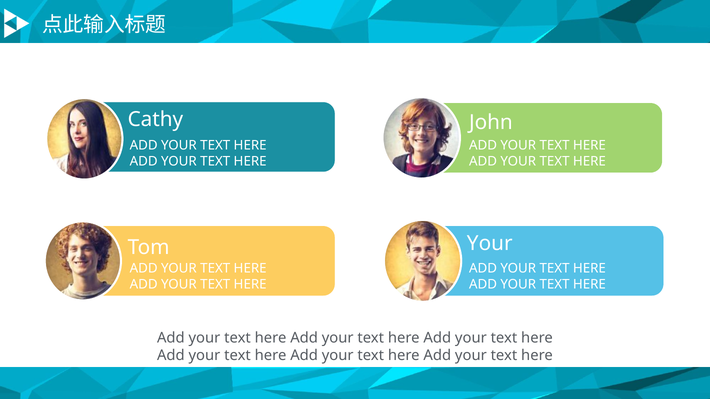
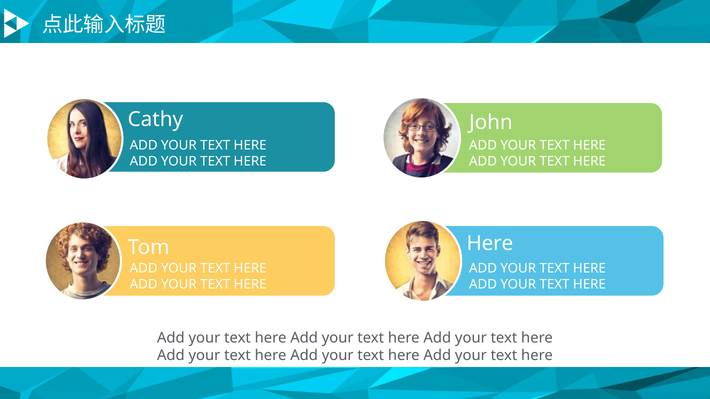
Your: Your -> Here (490, 244)
